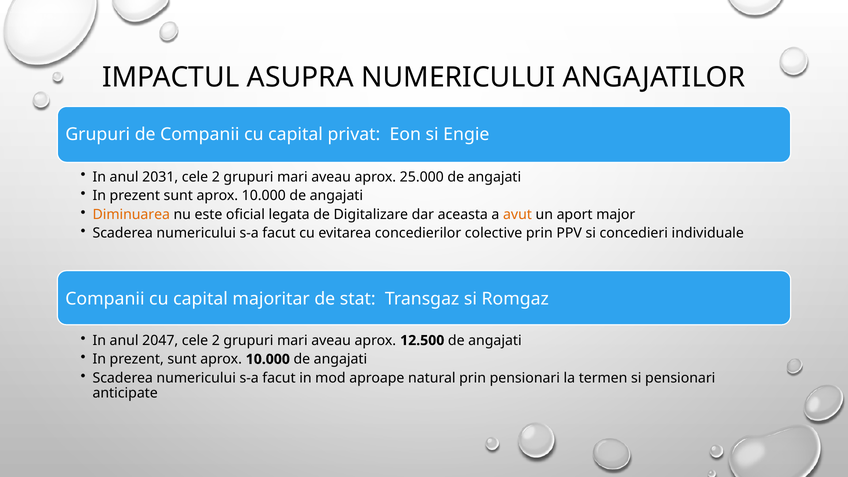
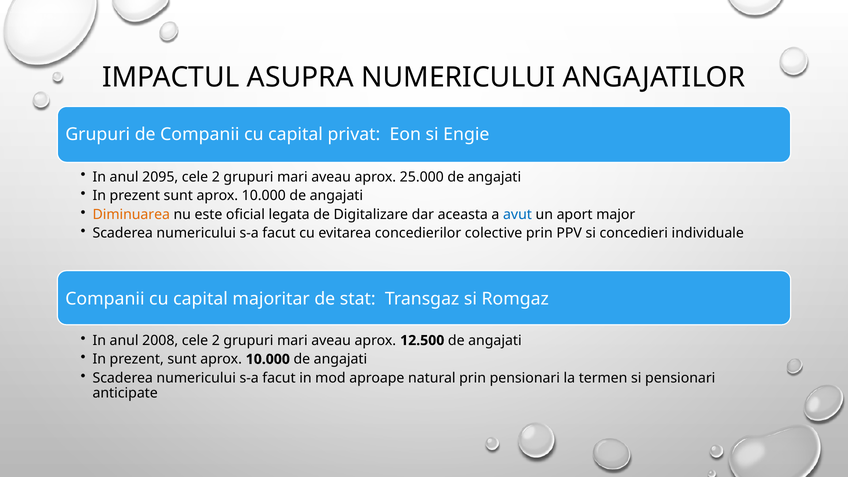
2031: 2031 -> 2095 (160, 177)
avut colour: orange -> blue (518, 214)
2047: 2047 -> 2008 (160, 340)
